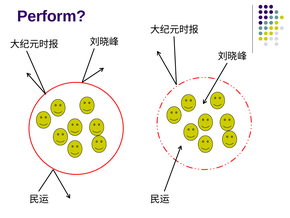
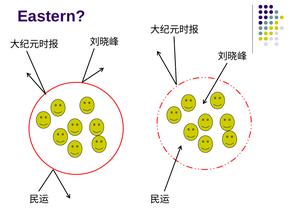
Perform: Perform -> Eastern (51, 16)
